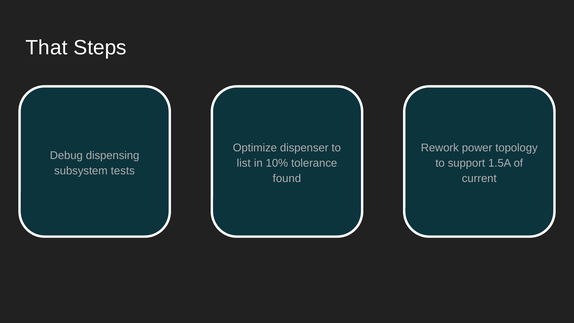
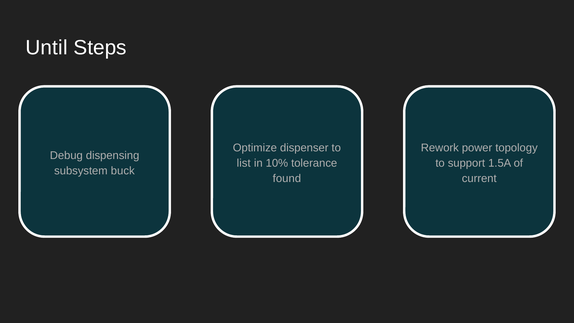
That: That -> Until (46, 48)
tests: tests -> buck (123, 171)
